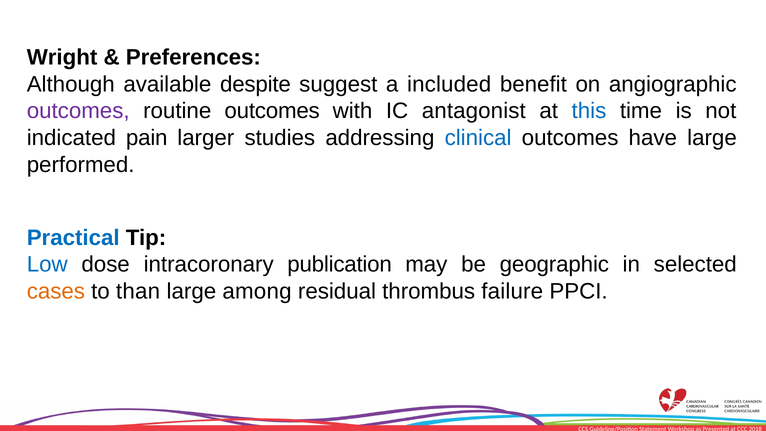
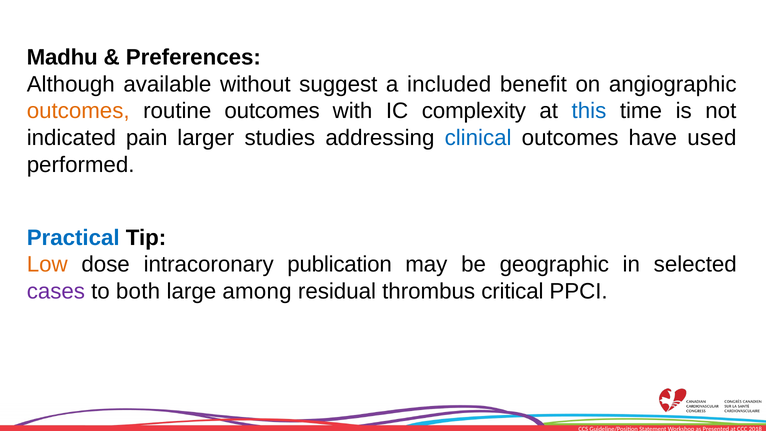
Wright: Wright -> Madhu (62, 57)
despite: despite -> without (255, 84)
outcomes colour: purple -> orange (78, 111)
antagonist: antagonist -> complexity (474, 111)
have large: large -> used (712, 138)
Low colour: blue -> orange (47, 264)
cases colour: orange -> purple (56, 291)
than: than -> both (138, 291)
failure: failure -> critical (512, 291)
